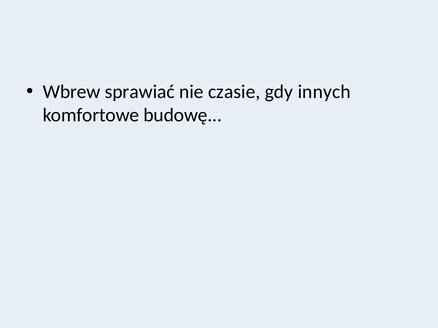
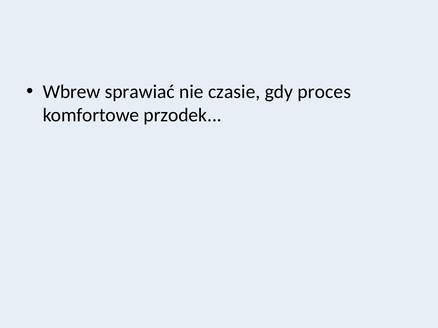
innych: innych -> proces (324, 92)
budowę: budowę -> przodek (183, 115)
